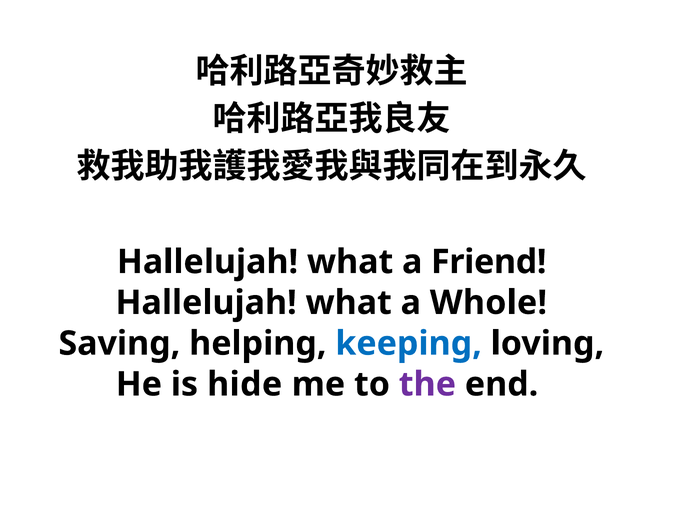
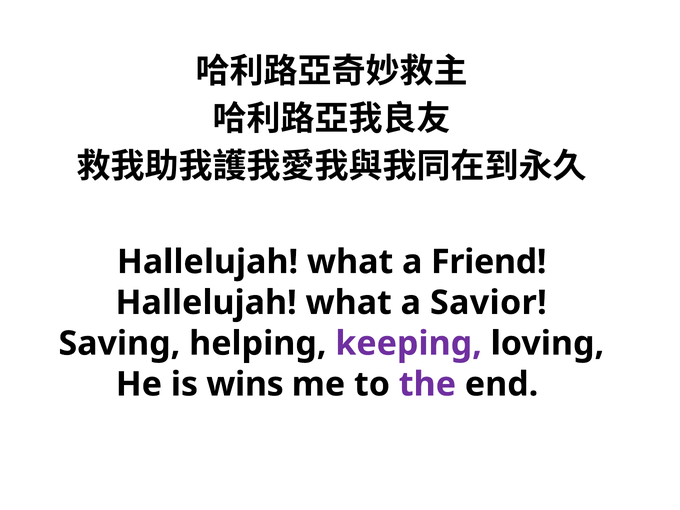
Whole: Whole -> Savior (488, 303)
keeping colour: blue -> purple (409, 344)
hide: hide -> wins (245, 384)
